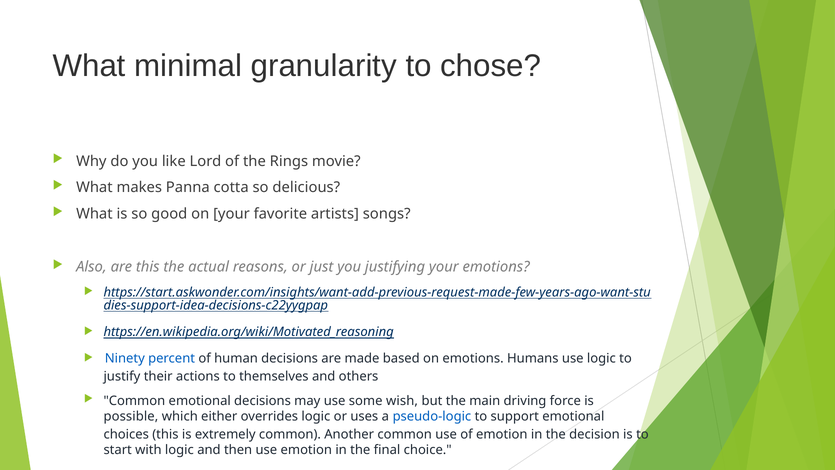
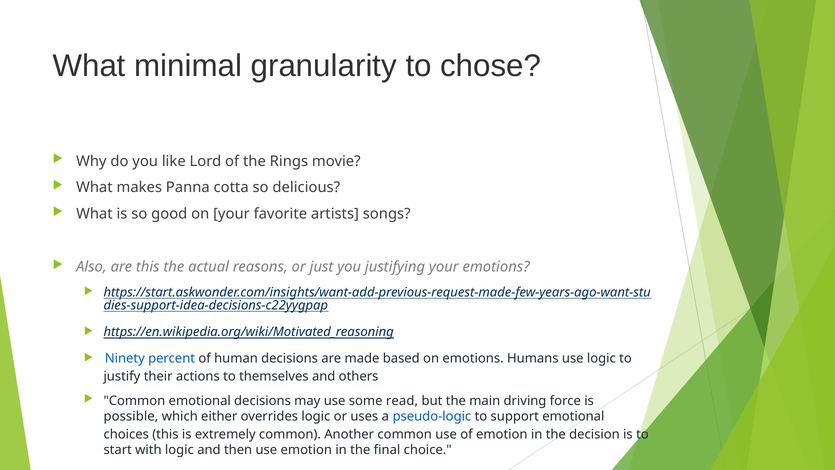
wish: wish -> read (402, 400)
